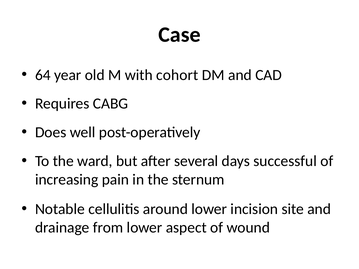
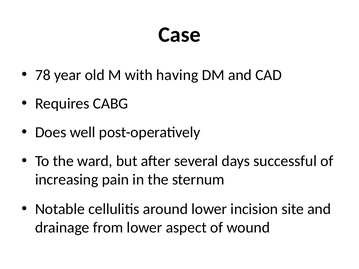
64: 64 -> 78 (43, 75)
cohort: cohort -> having (177, 75)
